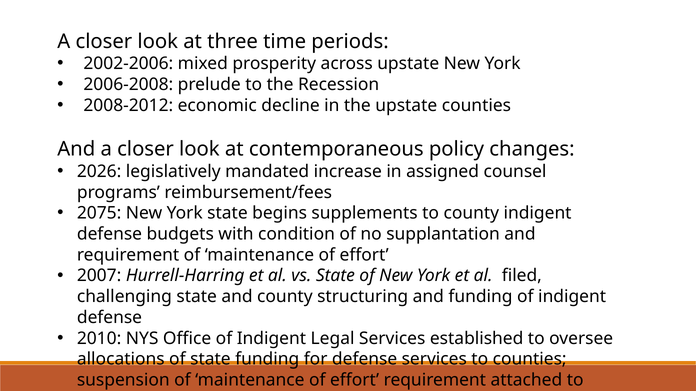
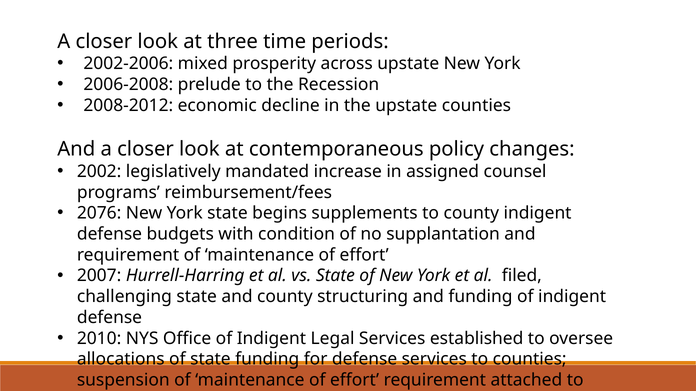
2026: 2026 -> 2002 (99, 172)
2075: 2075 -> 2076 (99, 213)
